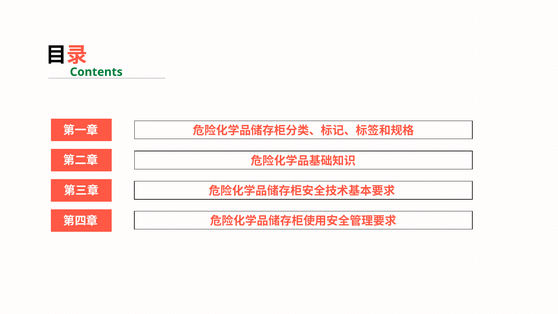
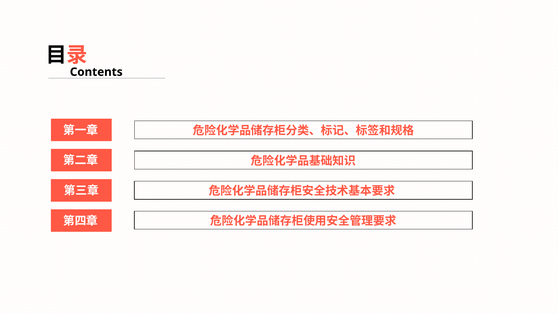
Contents colour: green -> black (96, 72)
